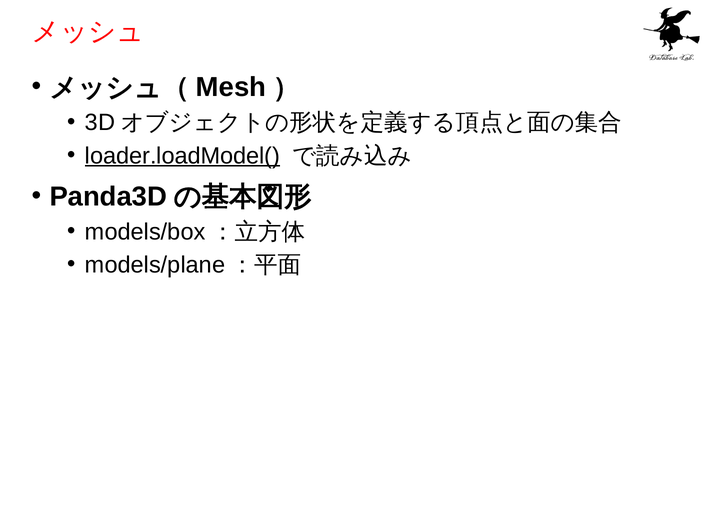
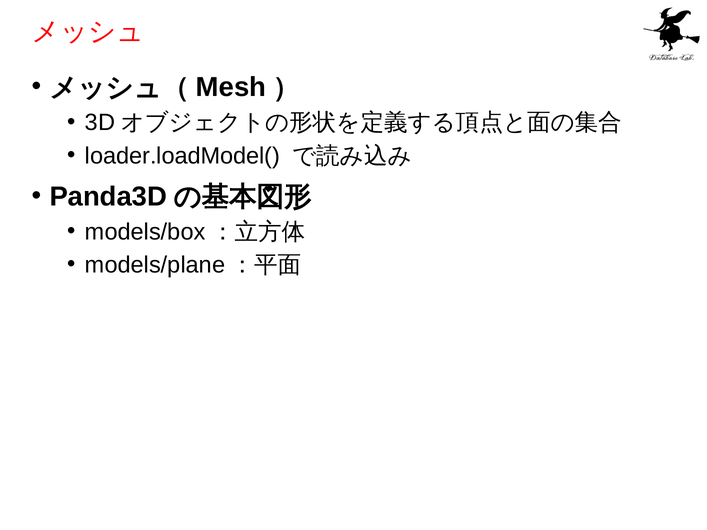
loader.loadModel( underline: present -> none (183, 156)
